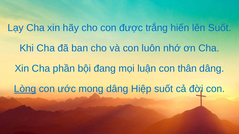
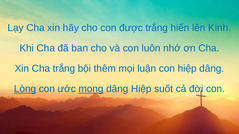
lên Suốt: Suốt -> Kinh (220, 28)
Cha phần: phần -> trắng (64, 69)
đang: đang -> thêm (105, 69)
con thân: thân -> hiệp (187, 69)
mong underline: none -> present (91, 89)
